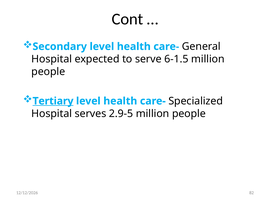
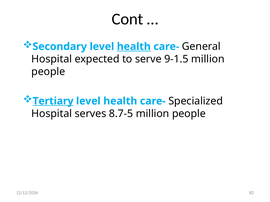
health underline: none -> present (134, 47)
6-1.5: 6-1.5 -> 9-1.5 (176, 59)
2.9-5: 2.9-5 -> 8.7-5 (121, 114)
